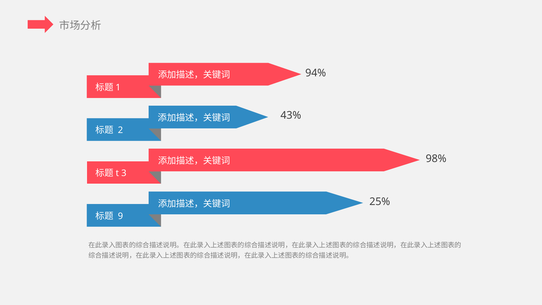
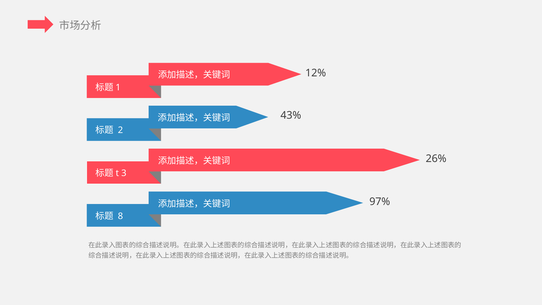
94%: 94% -> 12% (316, 73)
98%: 98% -> 26% (436, 159)
25%: 25% -> 97% (380, 202)
9: 9 -> 8 (120, 216)
